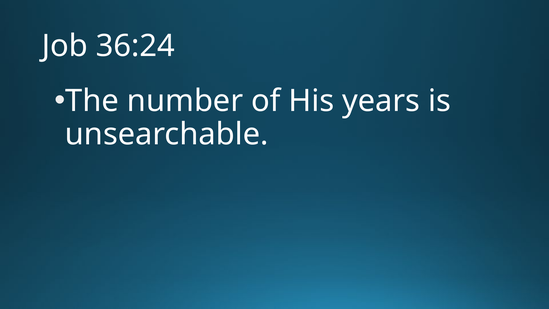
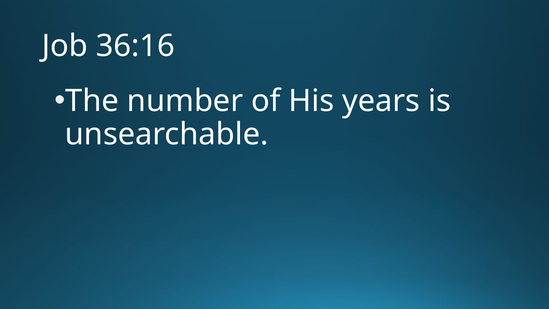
36:24: 36:24 -> 36:16 (135, 46)
